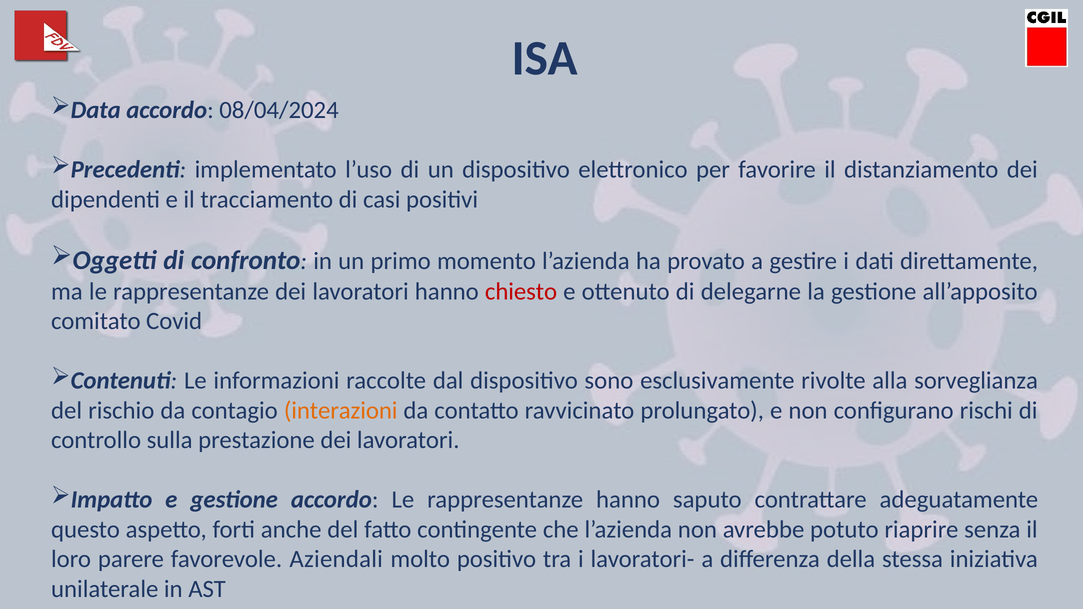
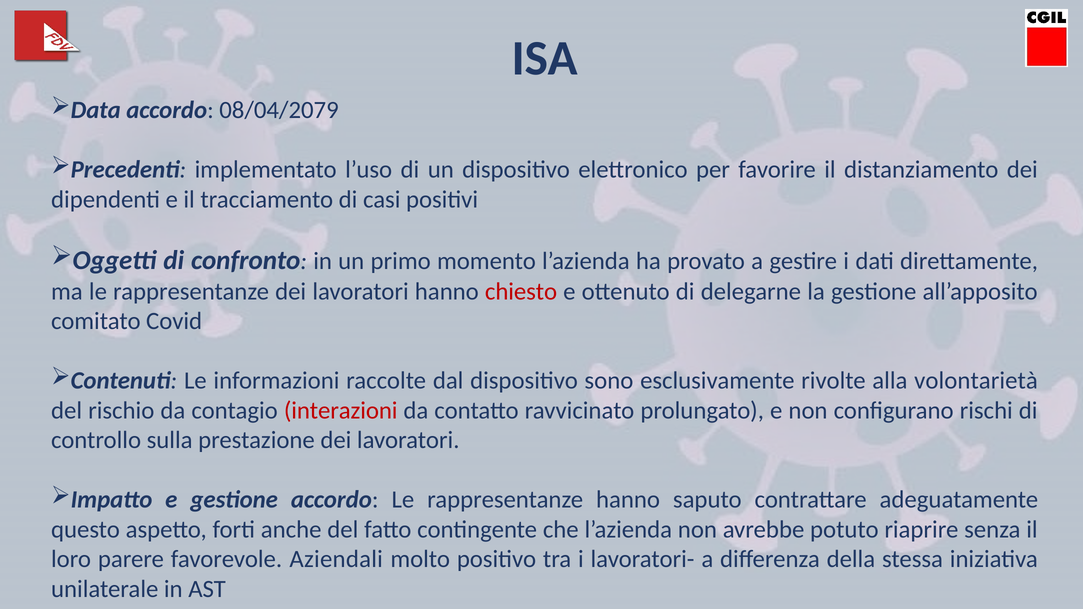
08/04/2024: 08/04/2024 -> 08/04/2079 (279, 110)
sorveglianza: sorveglianza -> volontarietà (976, 381)
interazioni colour: orange -> red (341, 410)
